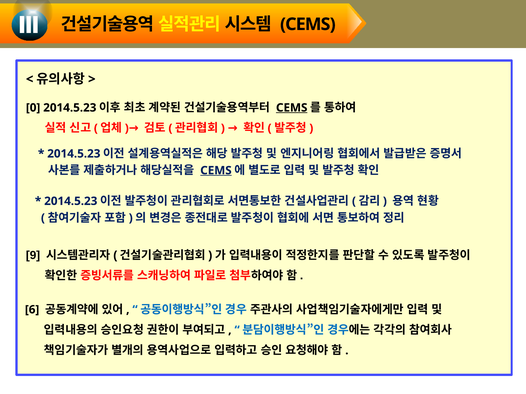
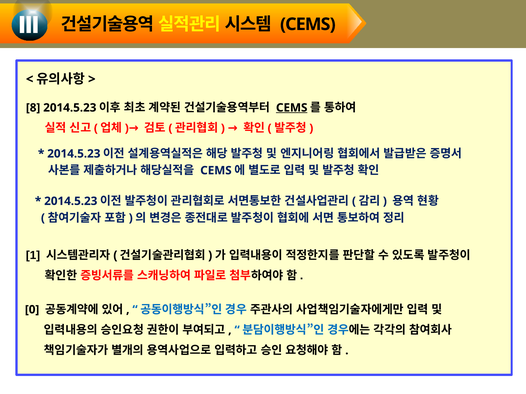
0: 0 -> 8 (33, 108)
CEMS underline: present -> none (216, 171)
9: 9 -> 1 (33, 256)
6: 6 -> 0 (32, 310)
